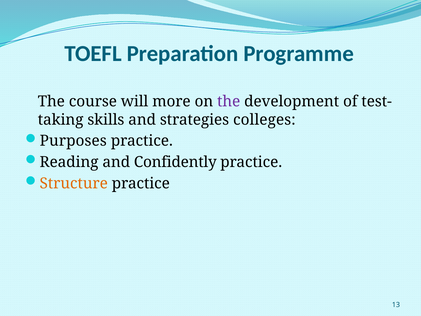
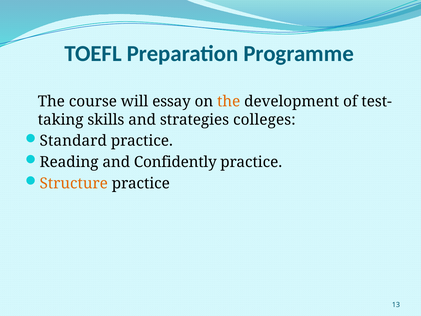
more: more -> essay (172, 101)
the colour: purple -> orange (229, 101)
Purposes: Purposes -> Standard (73, 141)
